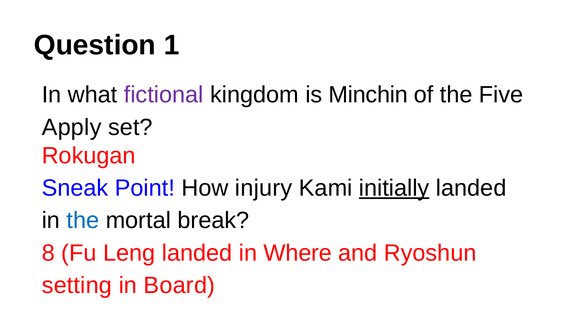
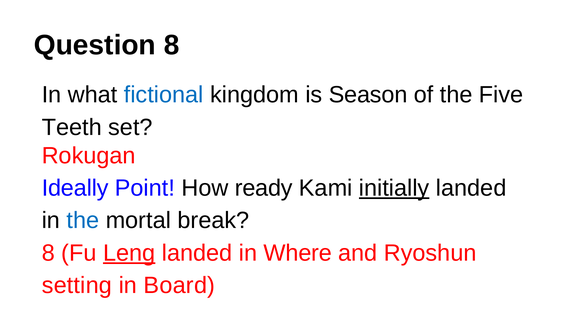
Question 1: 1 -> 8 (172, 45)
fictional colour: purple -> blue (164, 95)
Minchin: Minchin -> Season (368, 95)
Apply: Apply -> Teeth (72, 127)
Sneak: Sneak -> Ideally (75, 188)
injury: injury -> ready (264, 188)
Leng underline: none -> present (129, 252)
